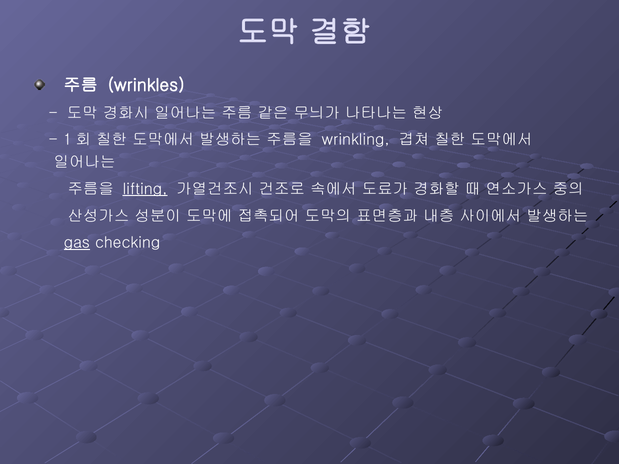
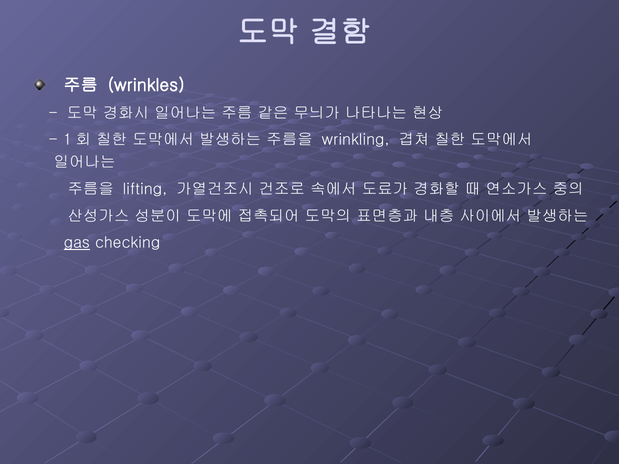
lifting underline: present -> none (145, 189)
